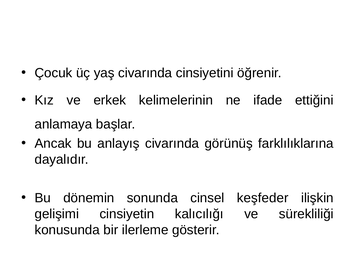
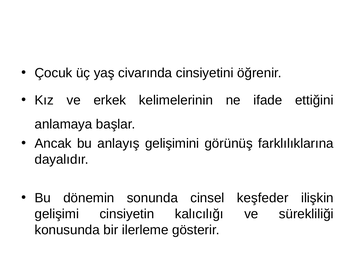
anlayış civarında: civarında -> gelişimini (172, 143)
